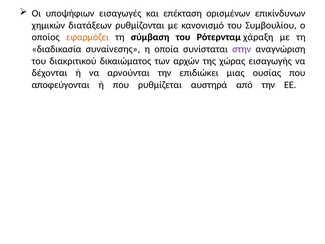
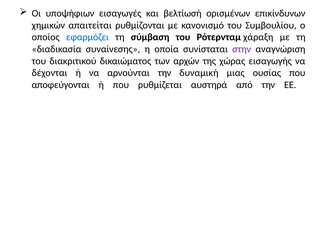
επέκταση: επέκταση -> βελτίωσή (183, 13)
διατάξεων: διατάξεων -> απαιτείται (90, 25)
εφαρμόζει colour: orange -> blue (87, 37)
επιδιώκει: επιδιώκει -> δυναμική (199, 73)
